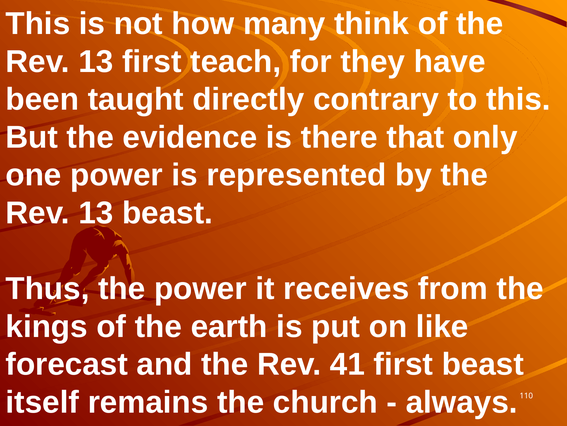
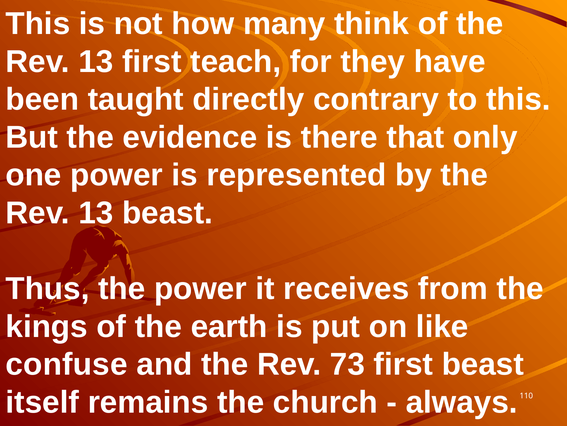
forecast: forecast -> confuse (67, 364)
41: 41 -> 73 (347, 364)
